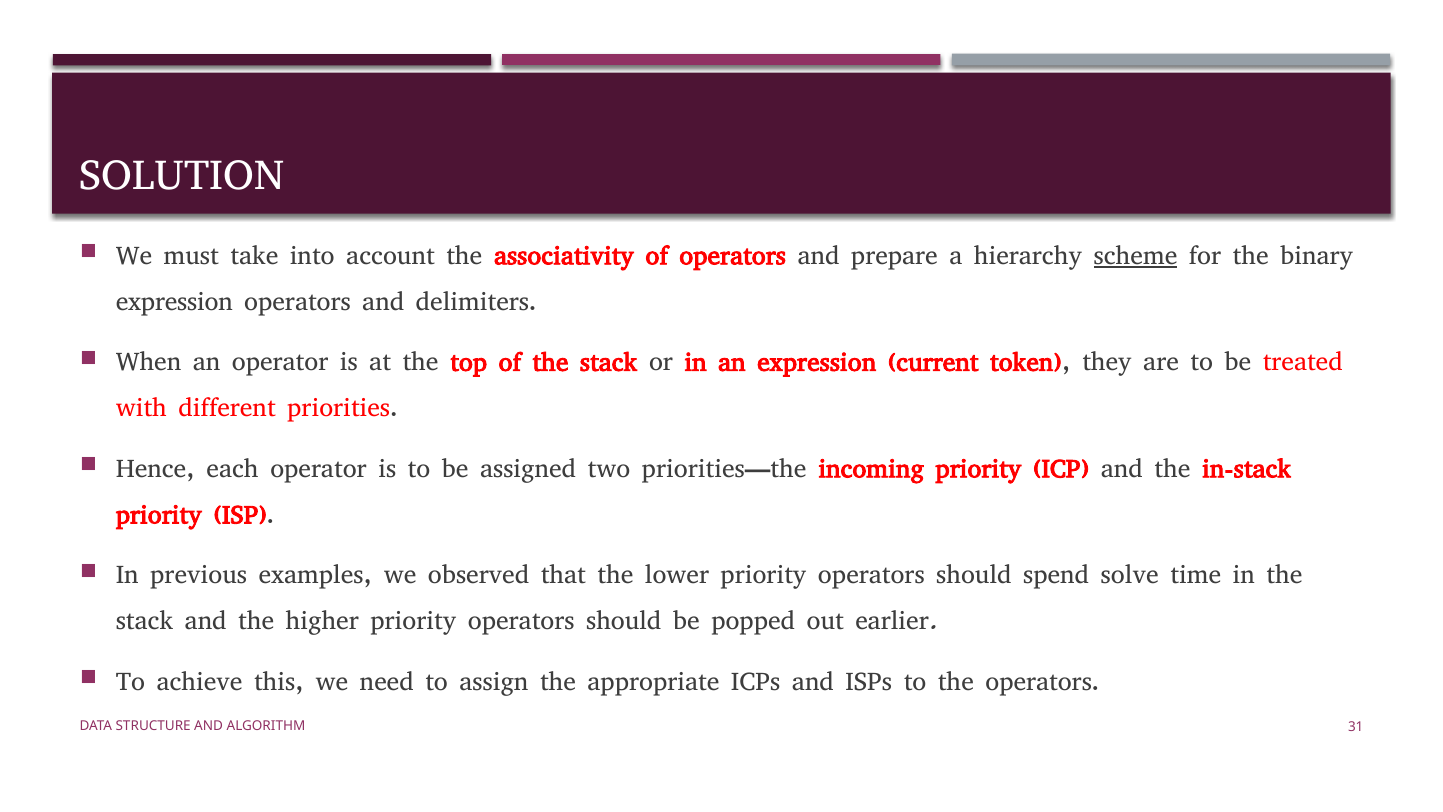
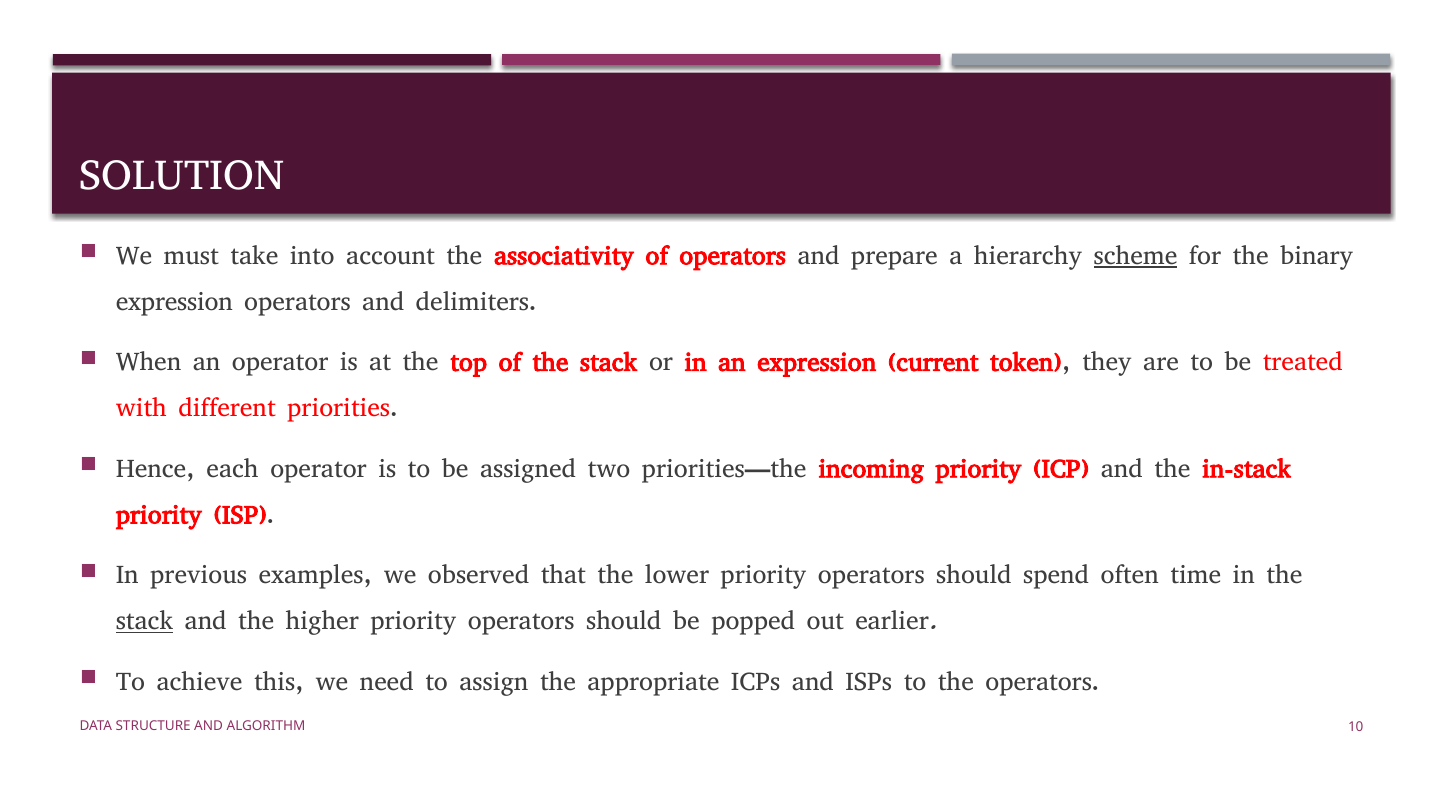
solve: solve -> often (1130, 575)
stack underline: none -> present (145, 621)
31: 31 -> 10 (1356, 726)
